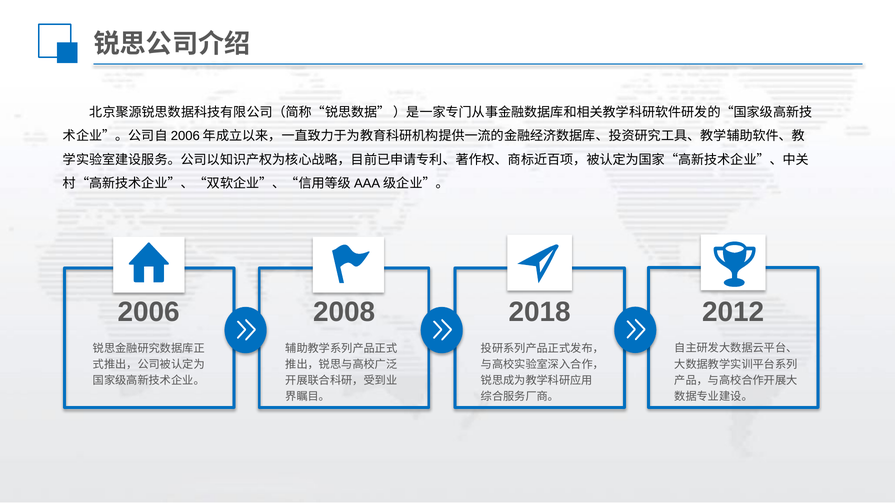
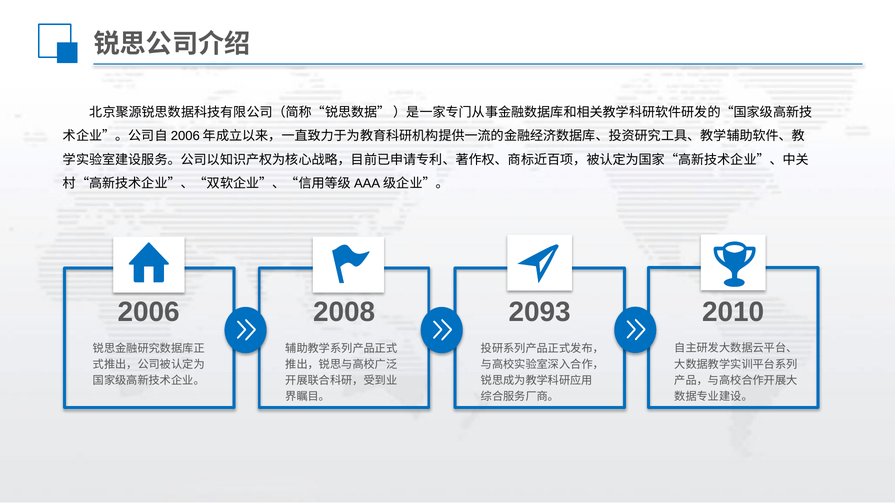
2012: 2012 -> 2010 (733, 311)
2018: 2018 -> 2093 (540, 312)
